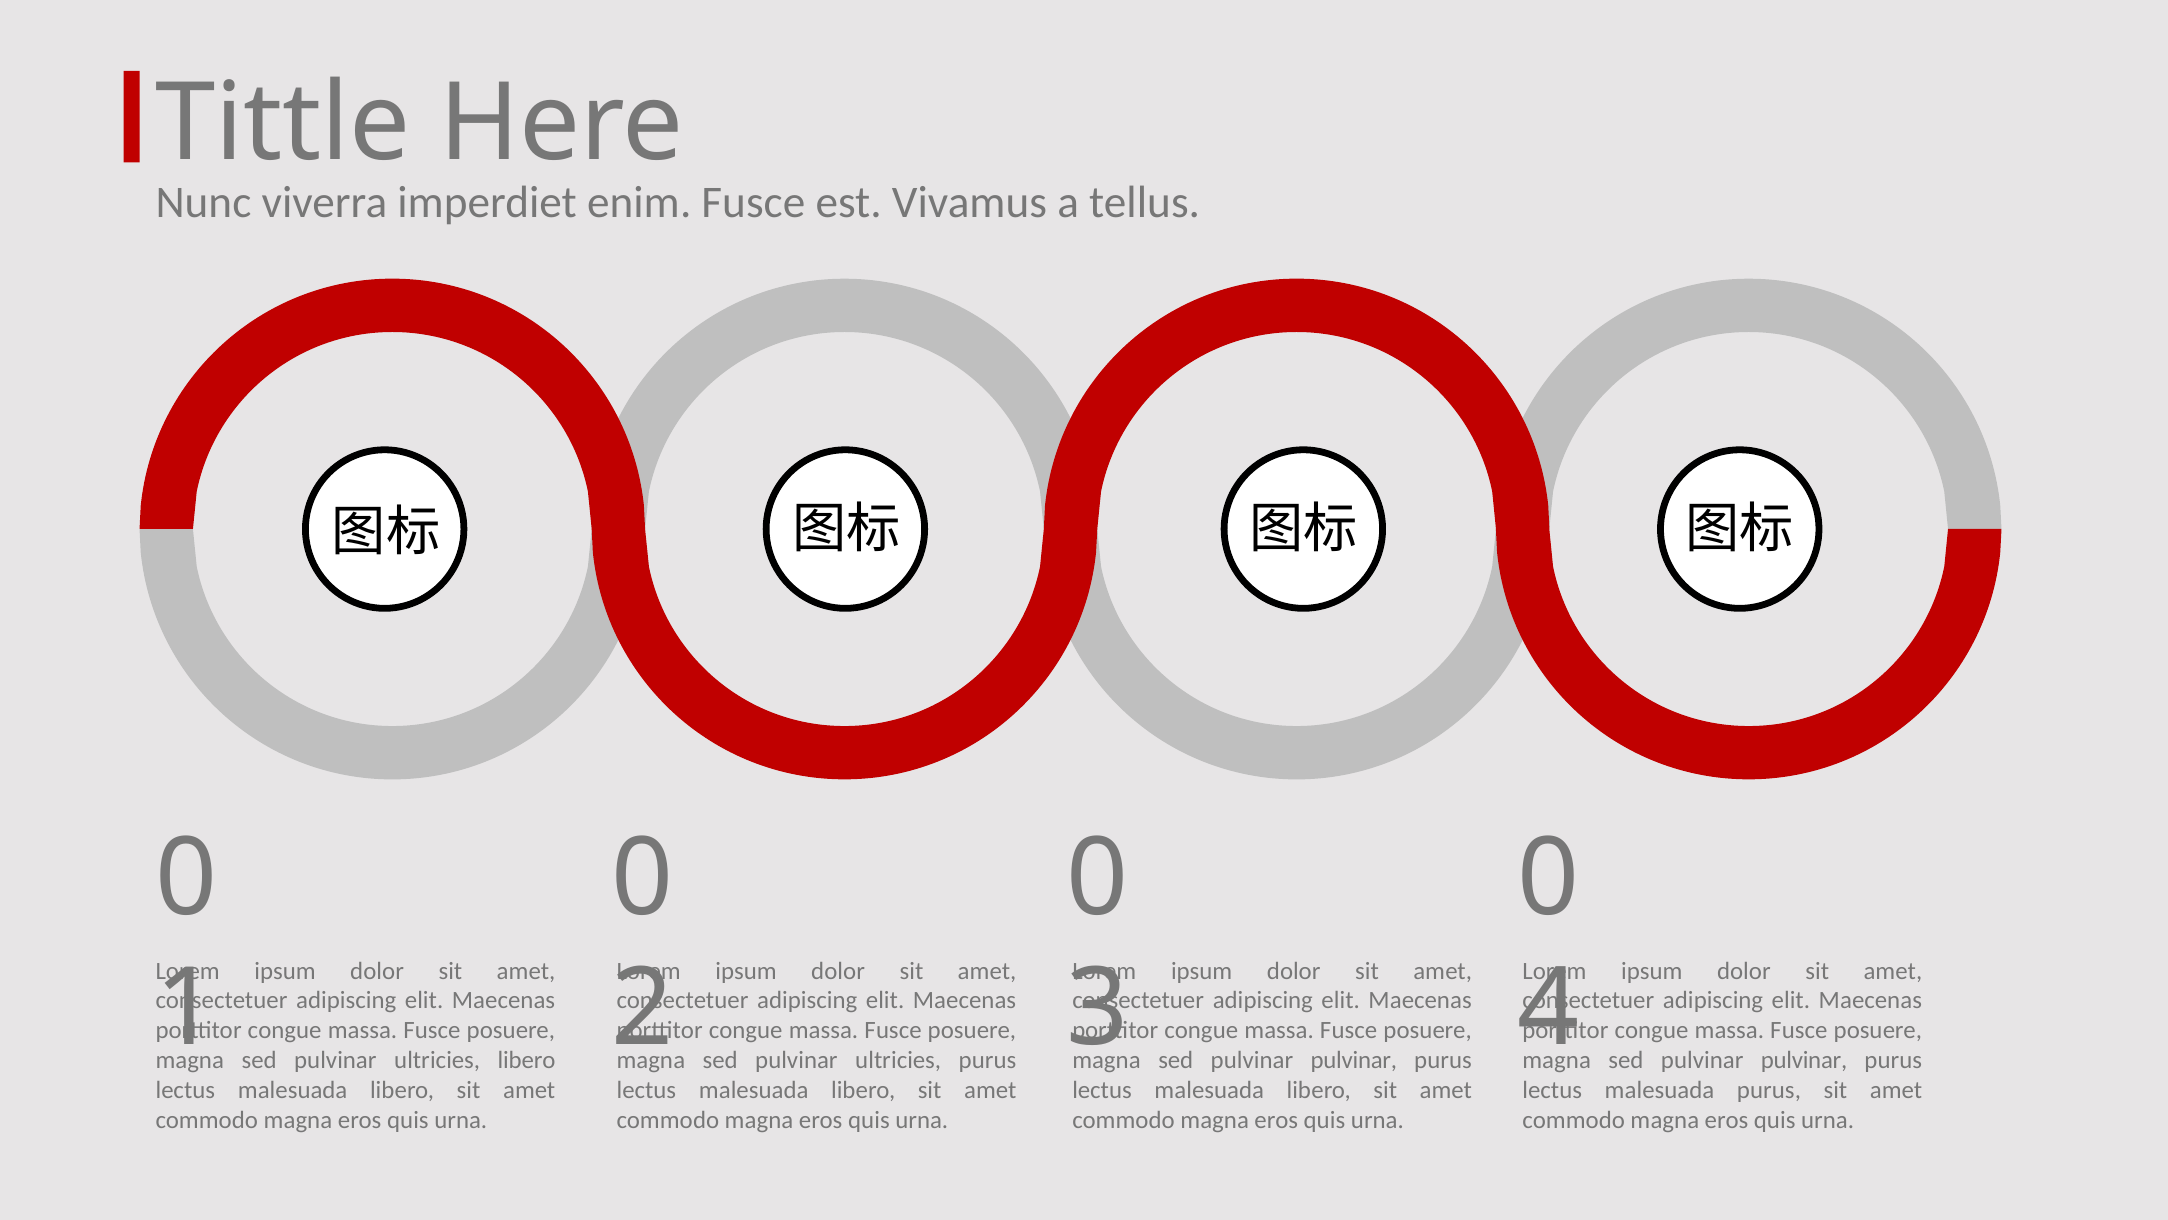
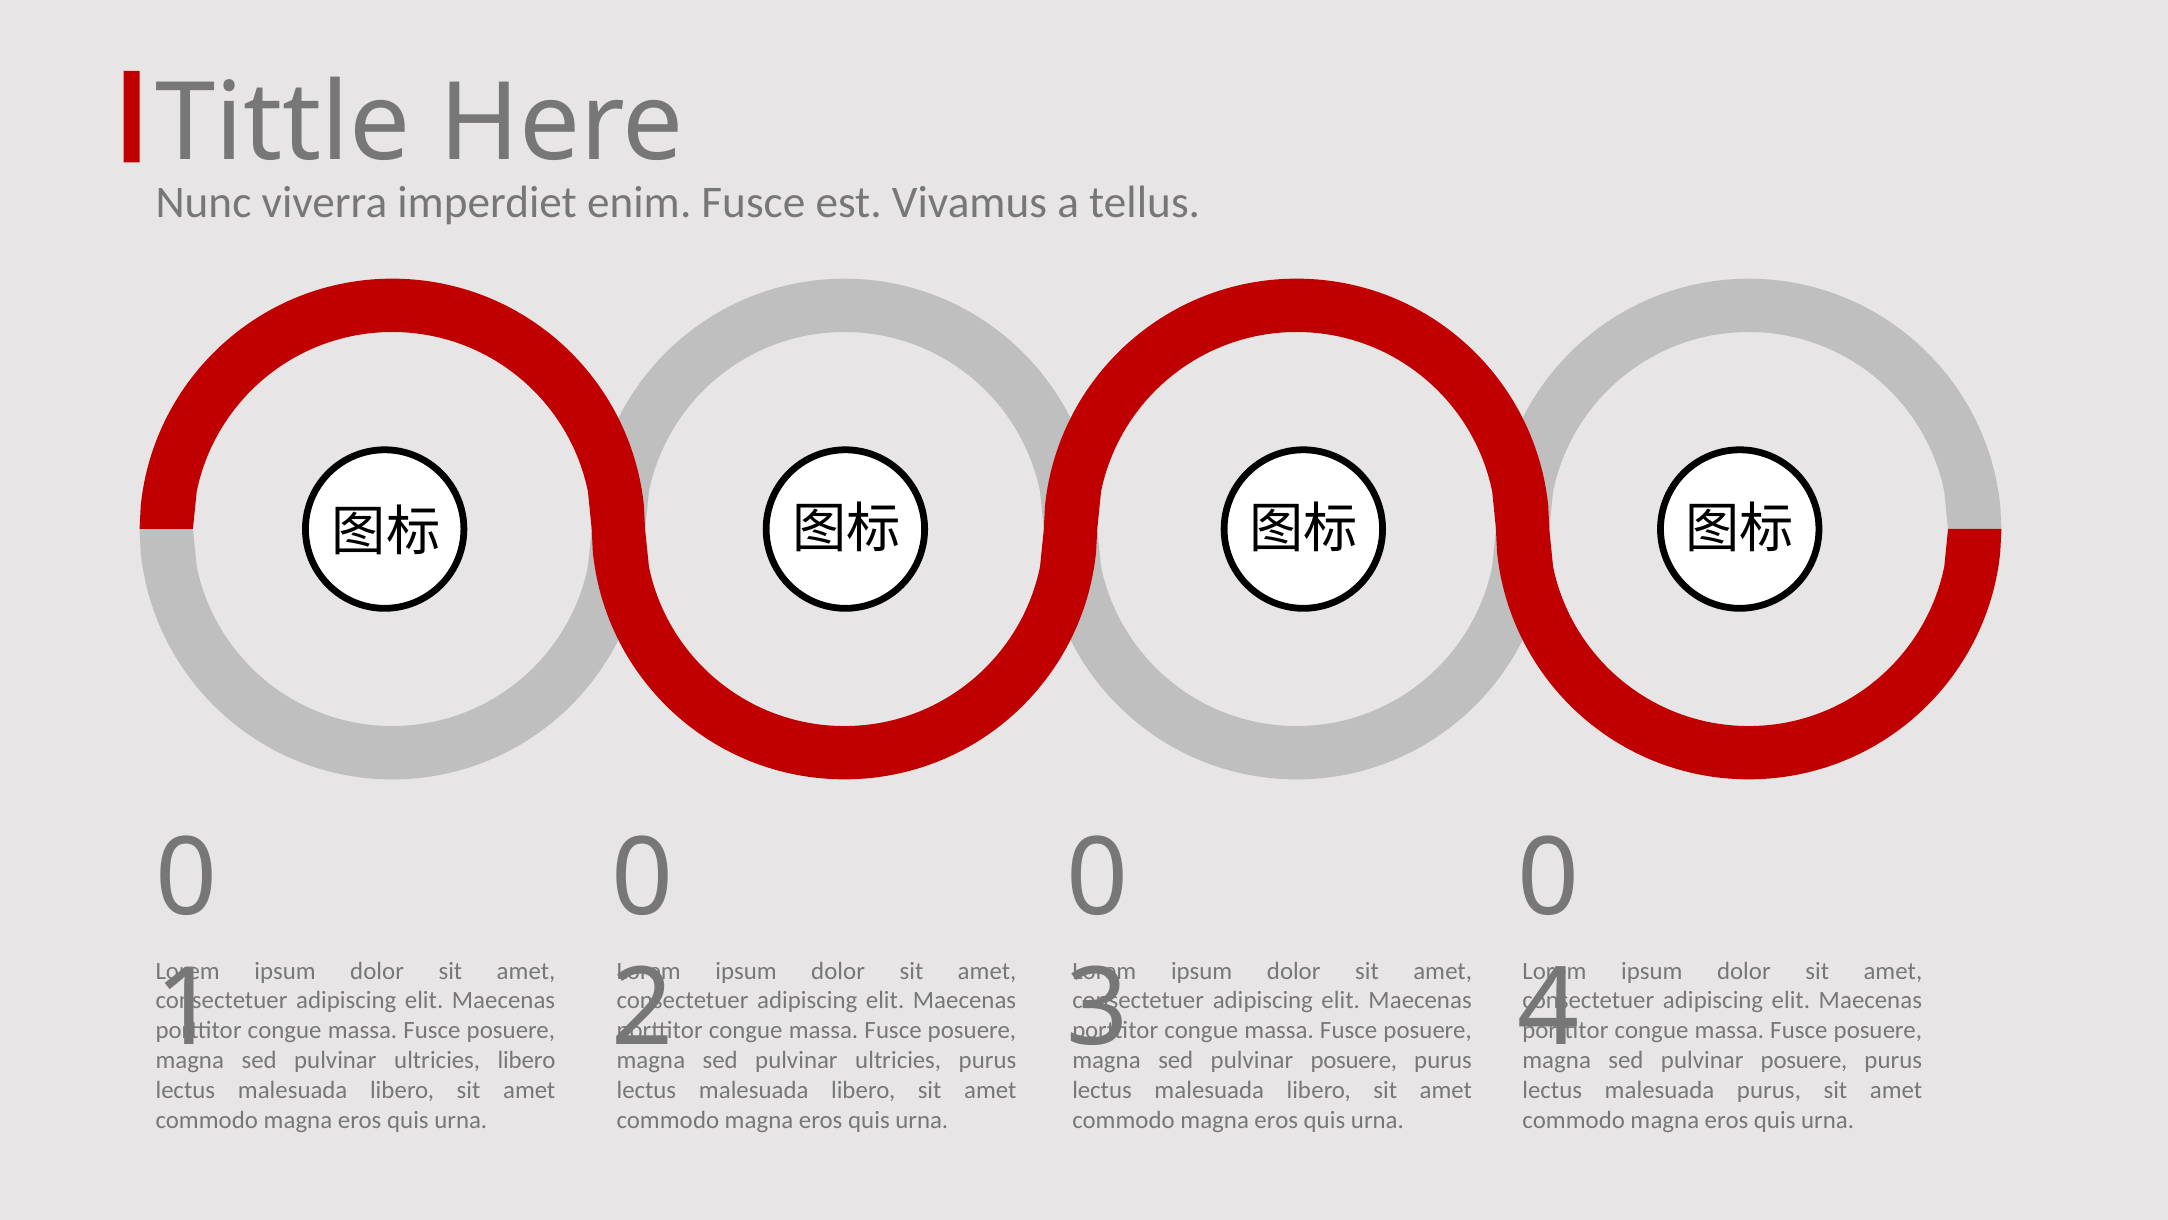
pulvinar: pulvinar -> posuere (1354, 1060)
pulvinar: pulvinar -> posuere (1804, 1060)
